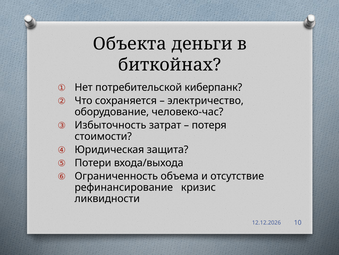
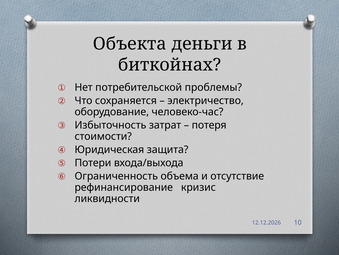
киберпанк: киберпанк -> проблемы (213, 87)
